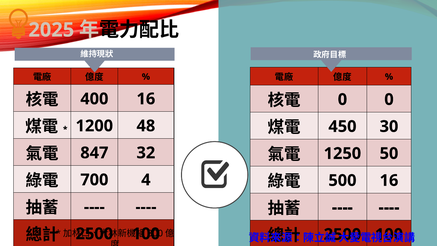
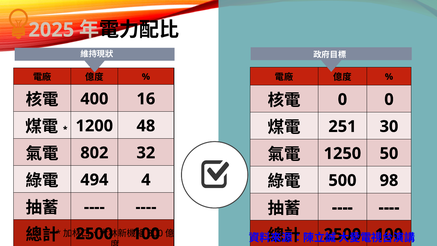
450: 450 -> 251 (342, 126)
847: 847 -> 802 (94, 153)
700: 700 -> 494 (94, 180)
500 16: 16 -> 98 (389, 180)
